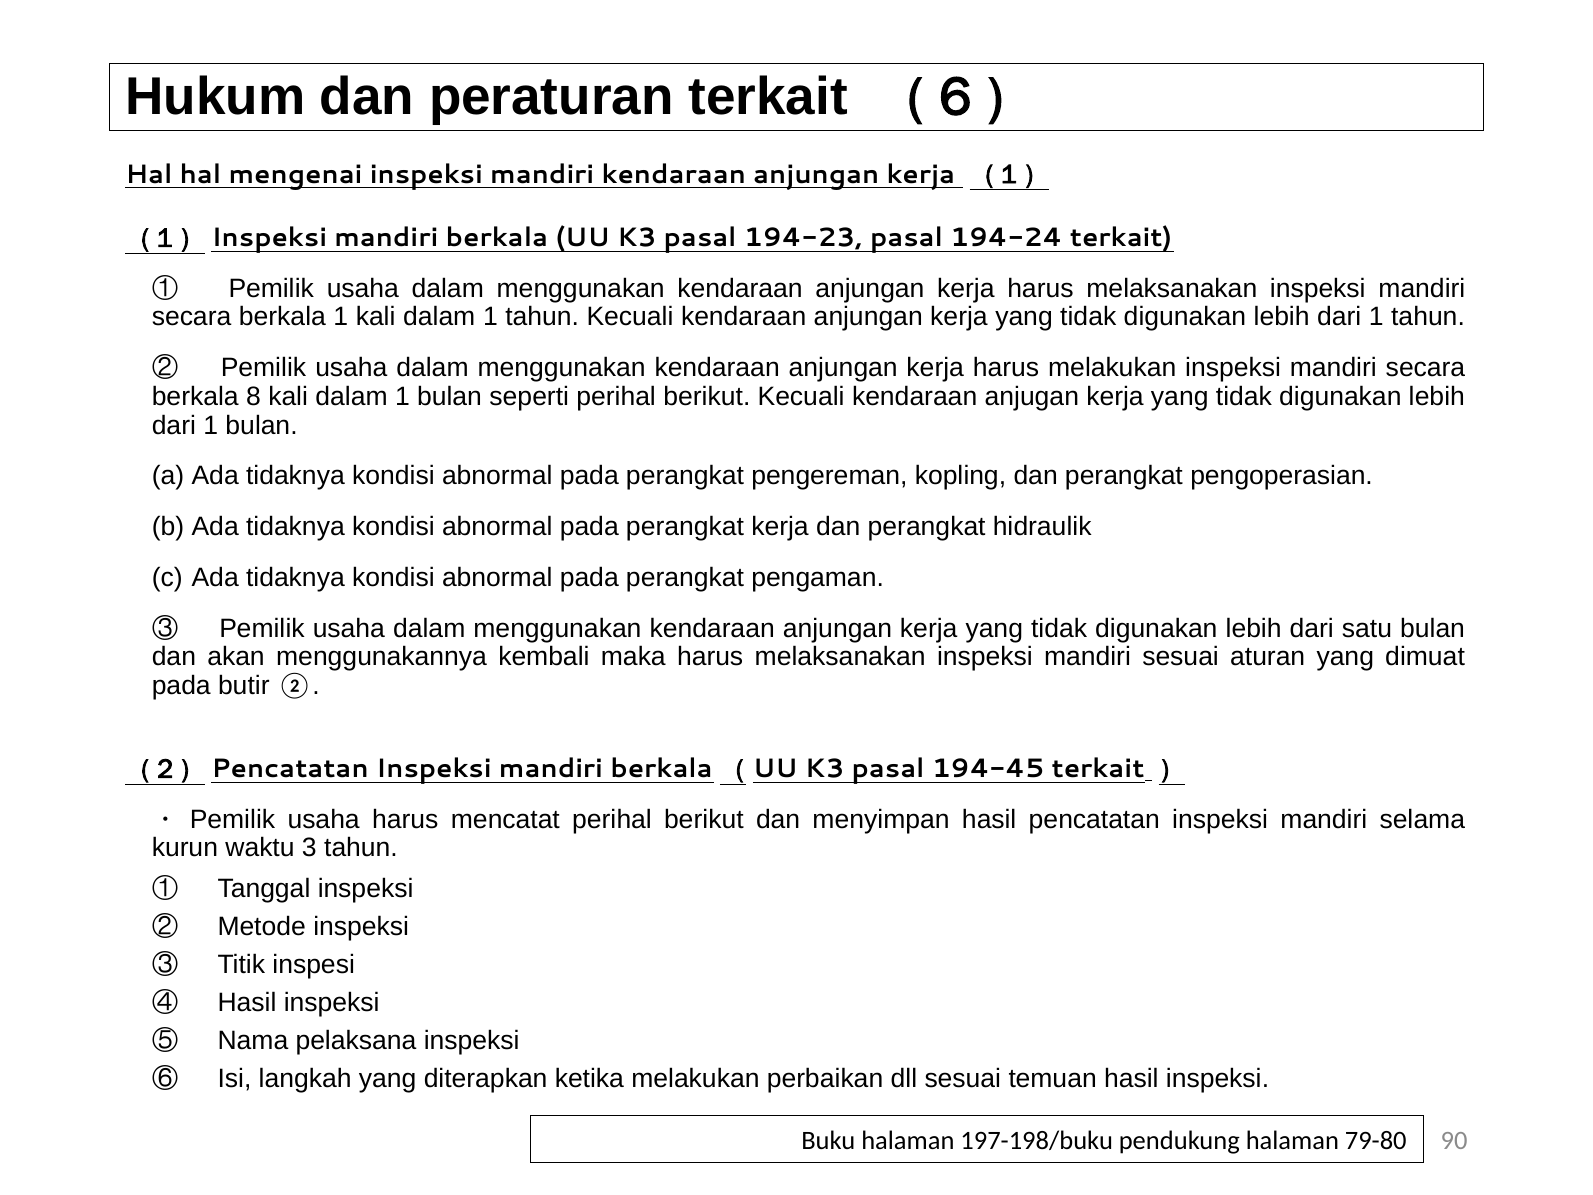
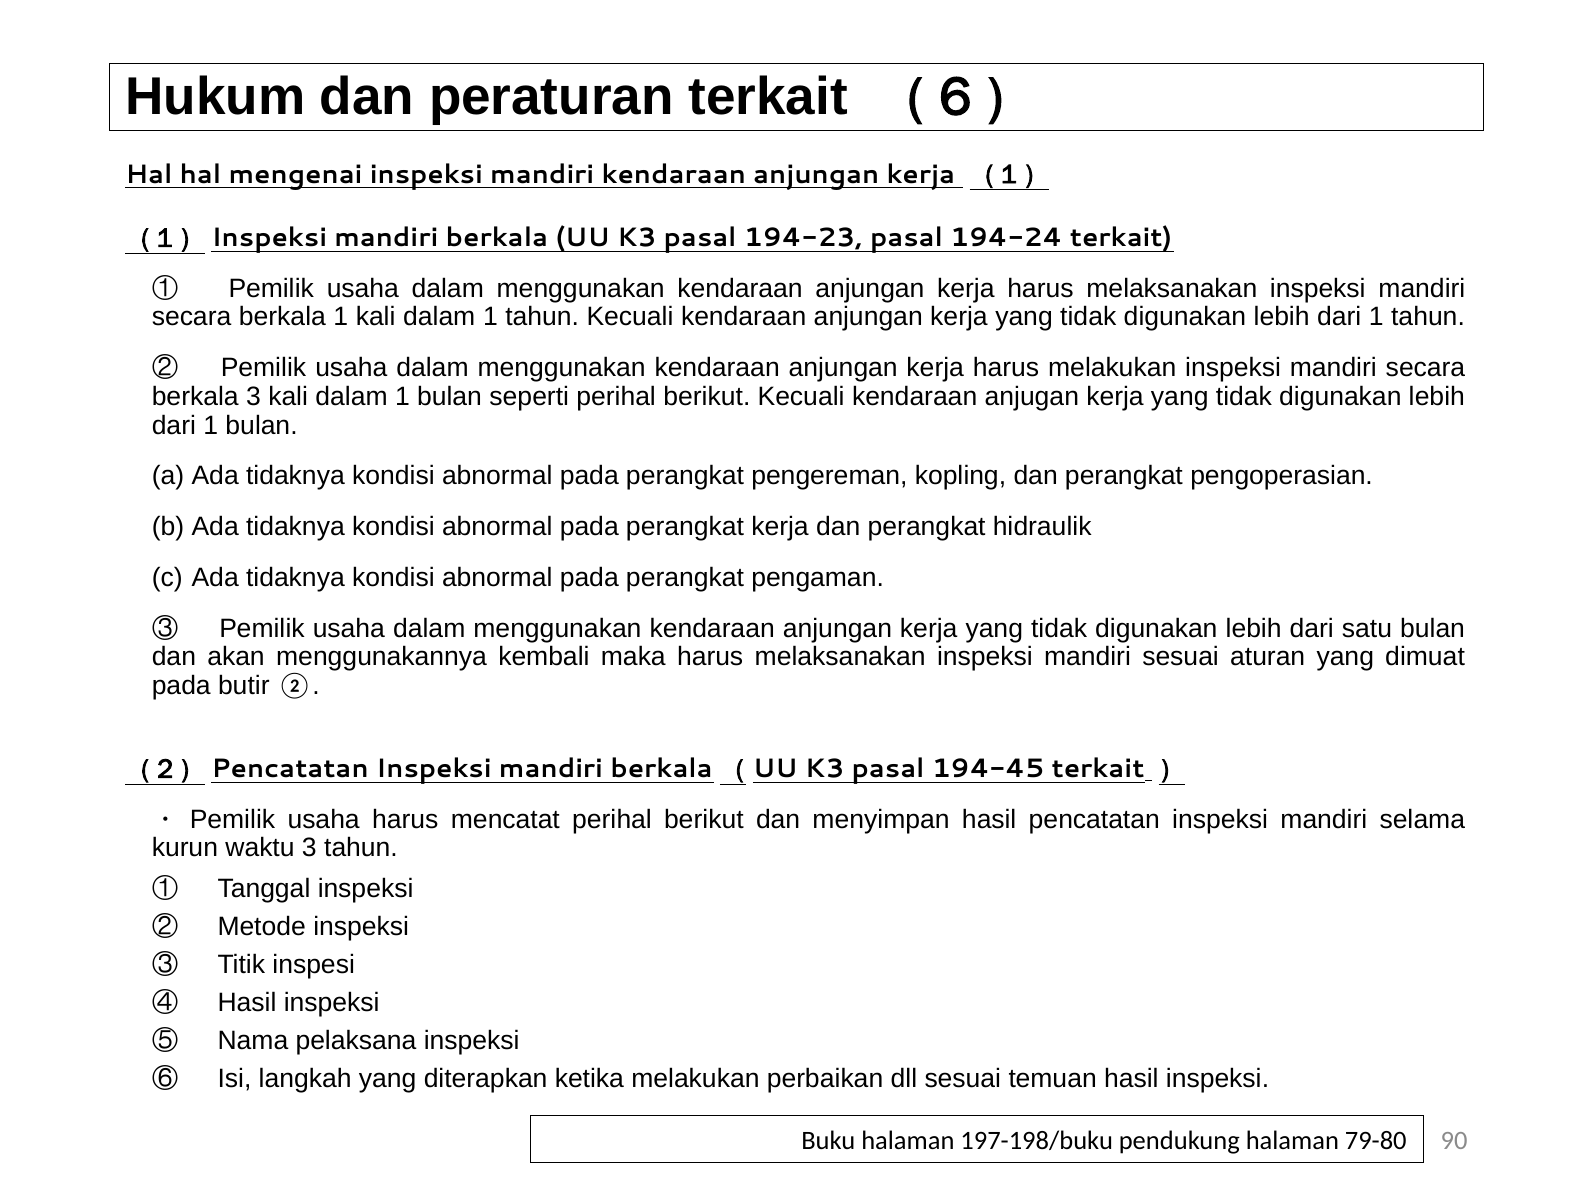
berkala 8: 8 -> 3 (253, 397)
